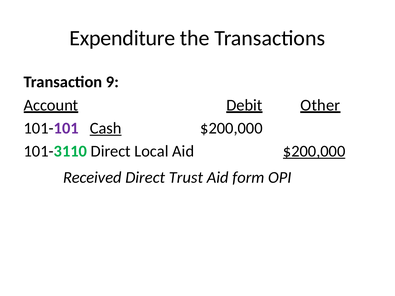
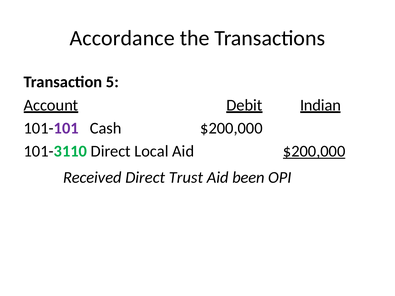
Expenditure: Expenditure -> Accordance (122, 38)
9: 9 -> 5 (112, 82)
Other: Other -> Indian (320, 105)
Cash underline: present -> none (106, 128)
form: form -> been (248, 178)
